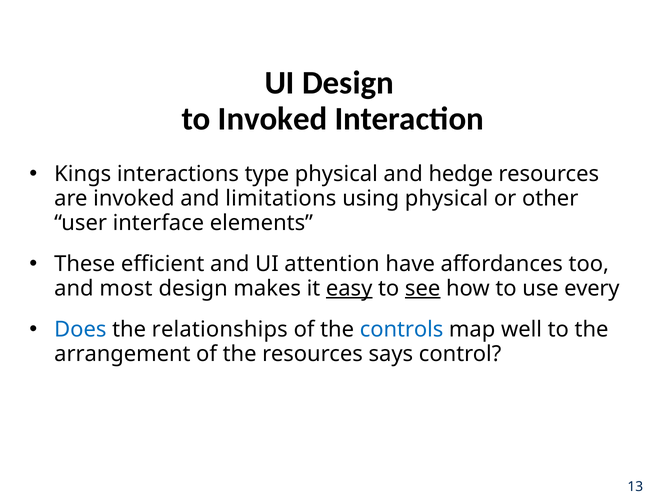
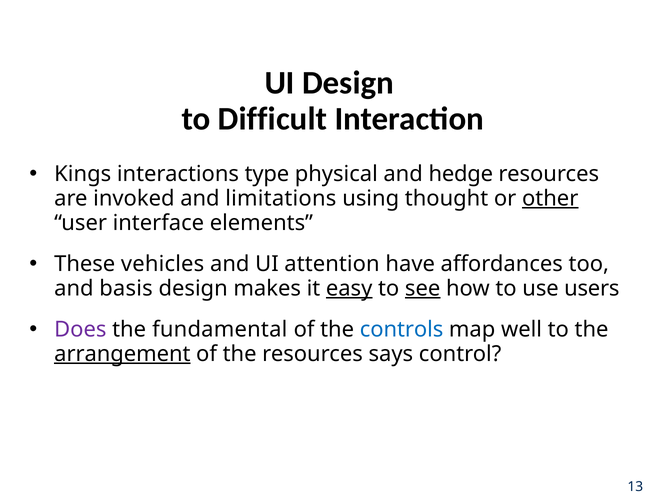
to Invoked: Invoked -> Difficult (273, 119)
using physical: physical -> thought (447, 198)
other underline: none -> present (550, 198)
efficient: efficient -> vehicles (163, 264)
most: most -> basis (126, 288)
every: every -> users (592, 288)
Does colour: blue -> purple (80, 329)
relationships: relationships -> fundamental (220, 329)
arrangement underline: none -> present (122, 354)
